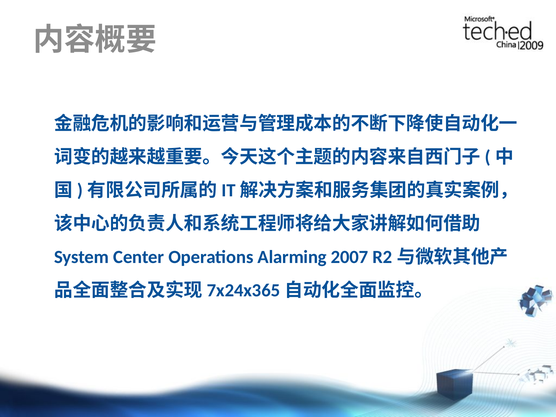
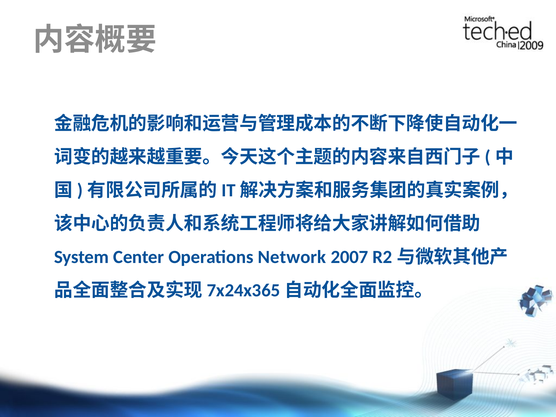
Alarming: Alarming -> Network (292, 257)
